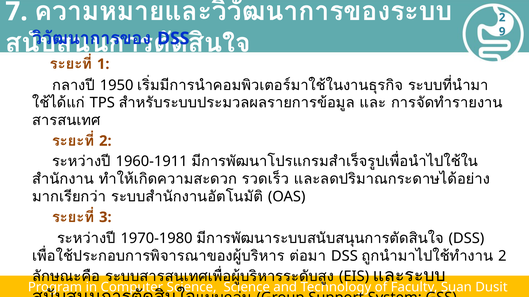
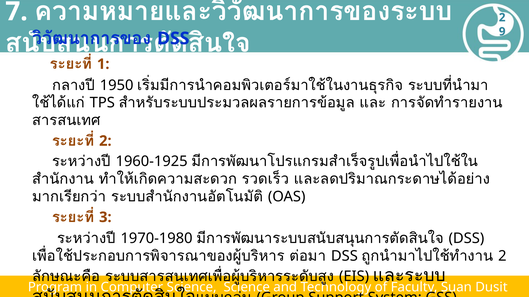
1960-1911: 1960-1911 -> 1960-1925 (152, 162)
